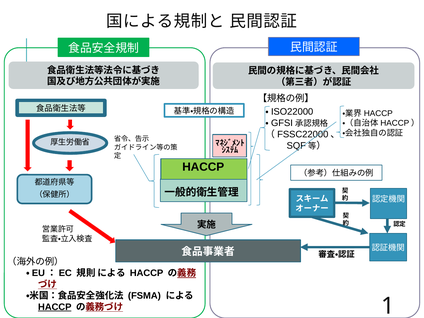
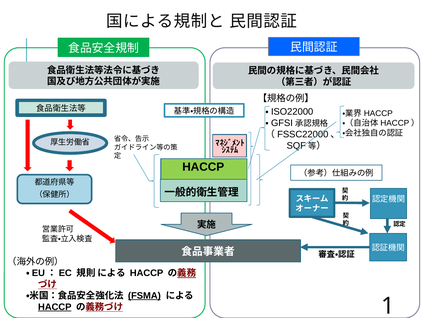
FSMA underline: none -> present (144, 296)
